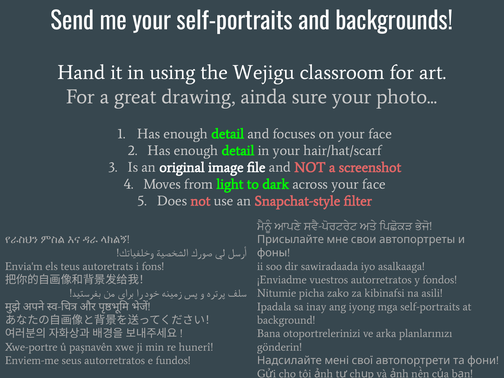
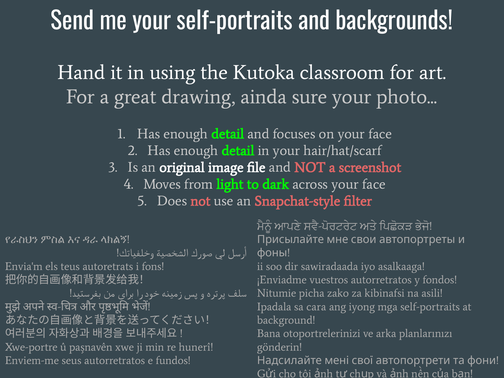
Wejigu: Wejigu -> Kutoka (264, 72)
inay: inay -> cara (316, 307)
